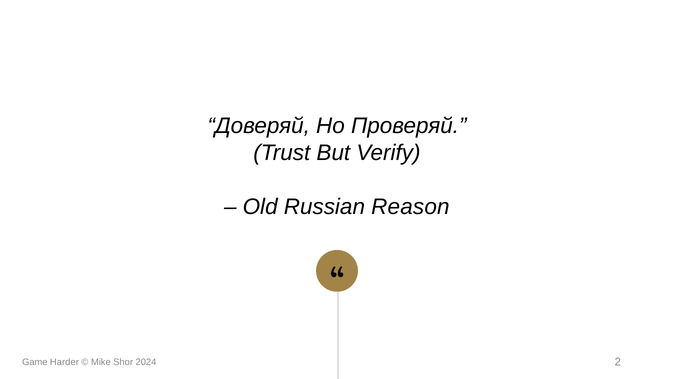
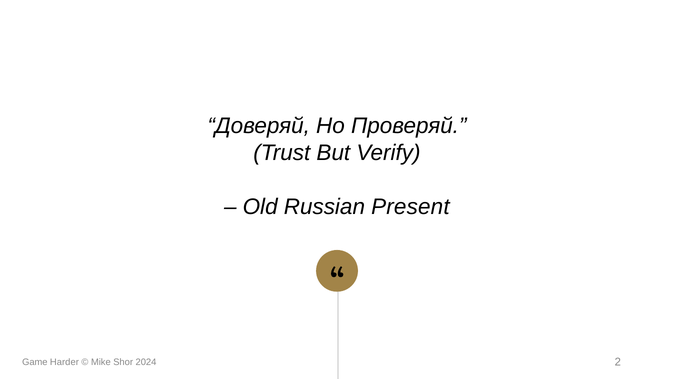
Reason: Reason -> Present (410, 207)
